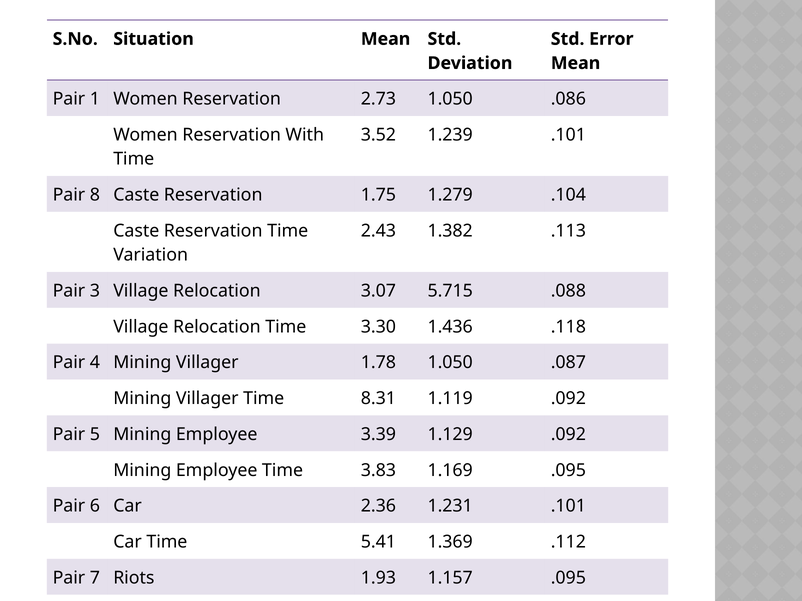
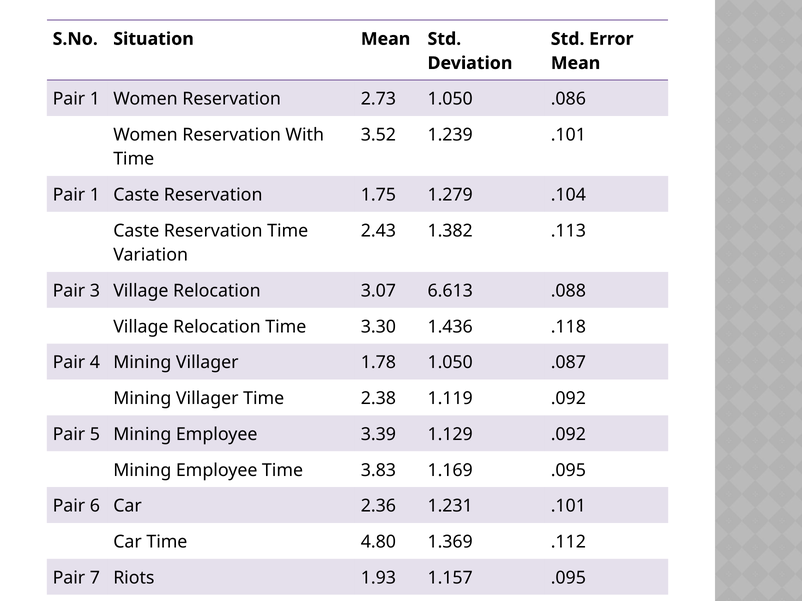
8: 8 -> 1 (95, 195)
5.715: 5.715 -> 6.613 (450, 291)
8.31: 8.31 -> 2.38 (378, 399)
5.41: 5.41 -> 4.80 (378, 542)
